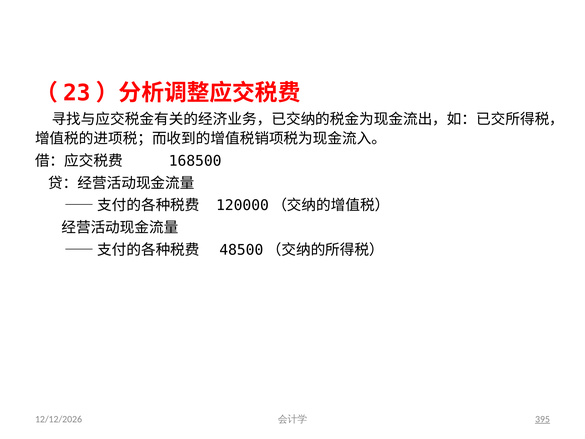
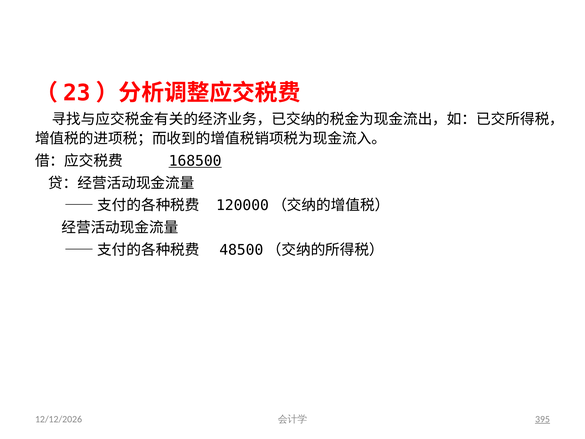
168500 underline: none -> present (195, 161)
